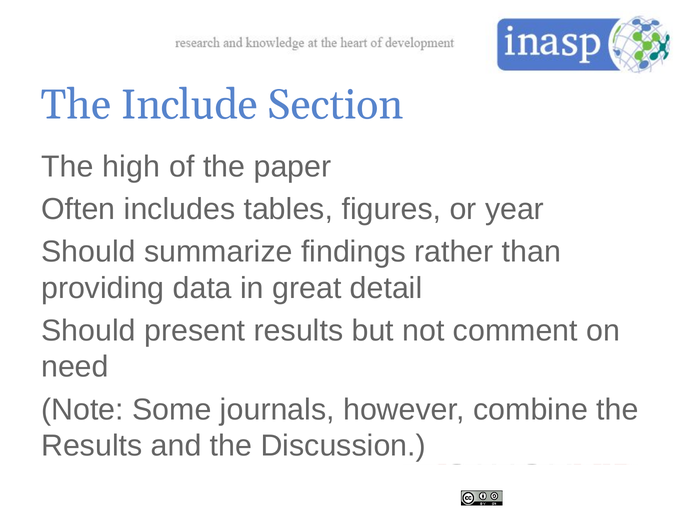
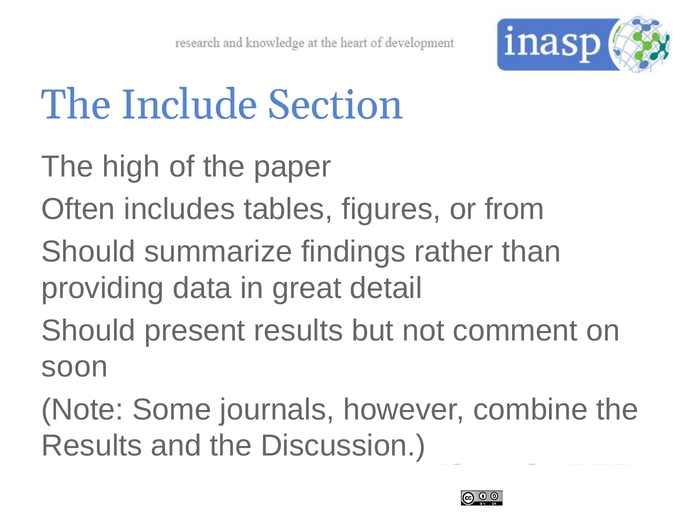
year: year -> from (515, 209)
need: need -> soon (75, 367)
